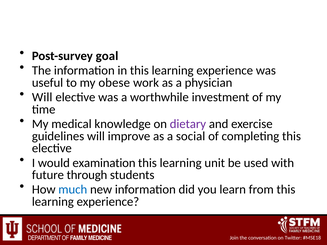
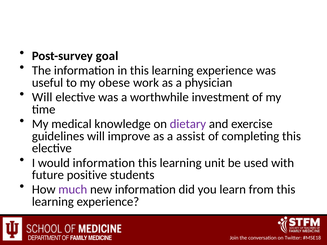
social: social -> assist (191, 136)
would examination: examination -> information (104, 163)
through: through -> positive (87, 175)
much colour: blue -> purple (73, 190)
